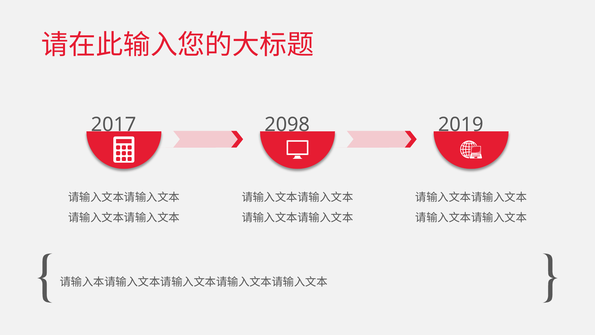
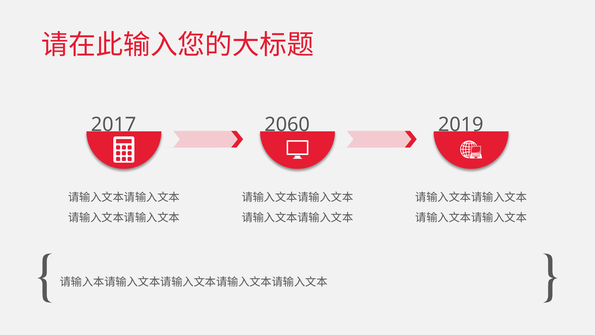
2098: 2098 -> 2060 (287, 124)
